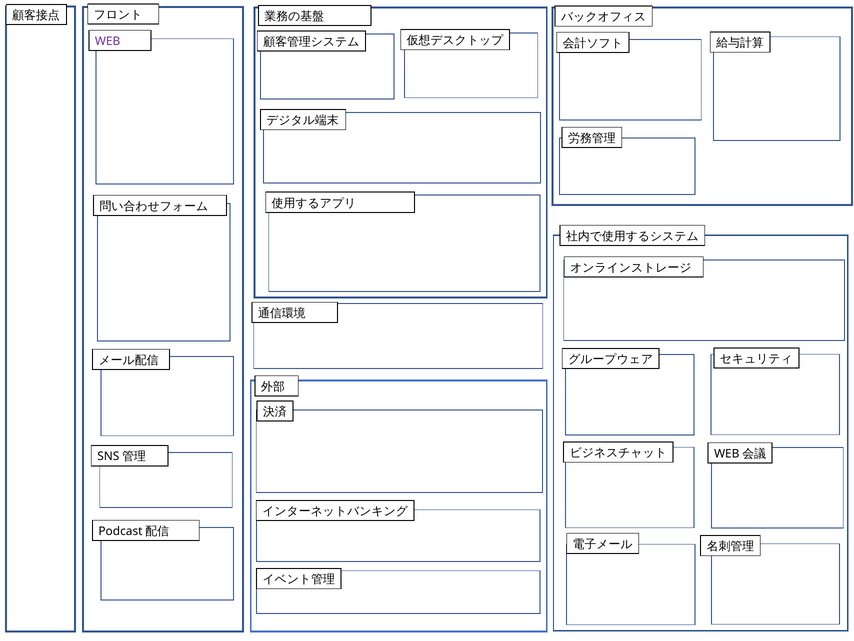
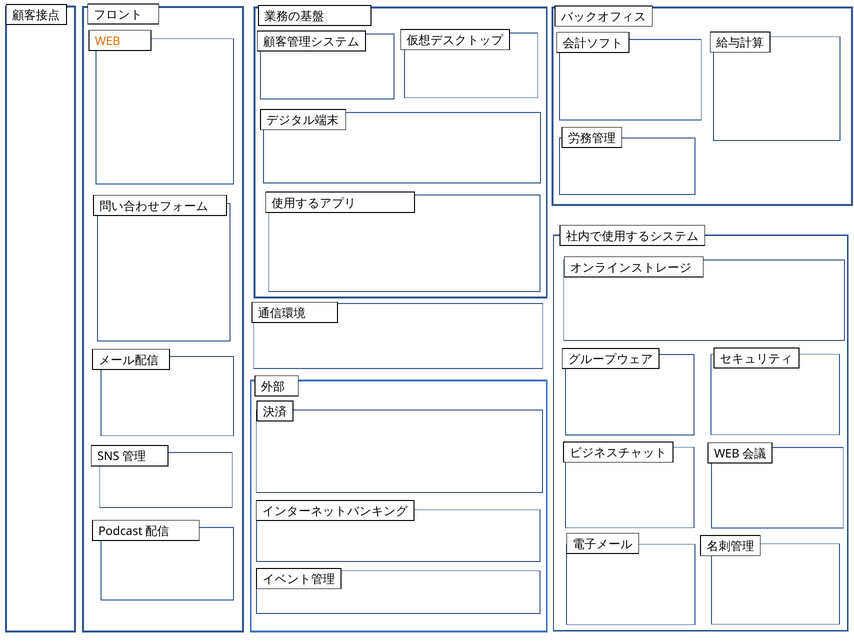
WEB colour: purple -> orange (108, 41)
